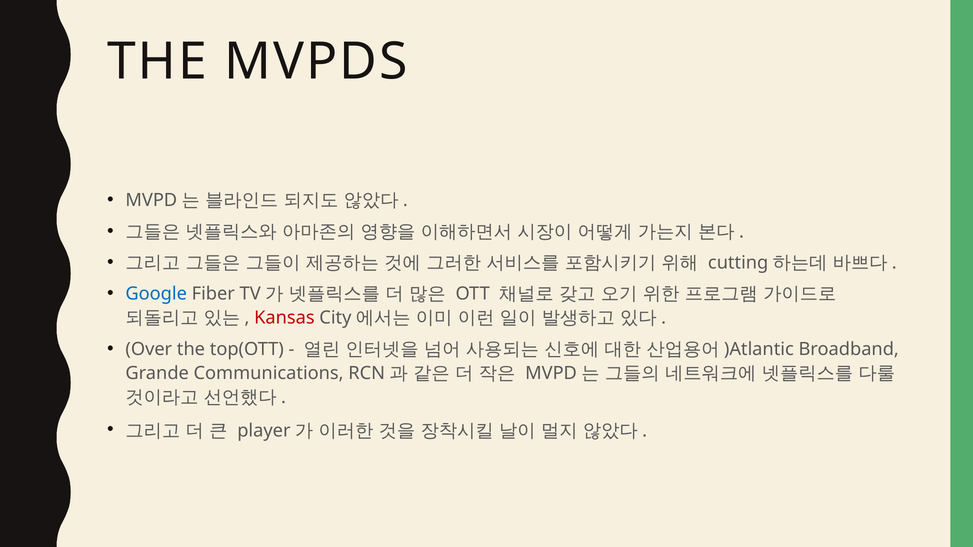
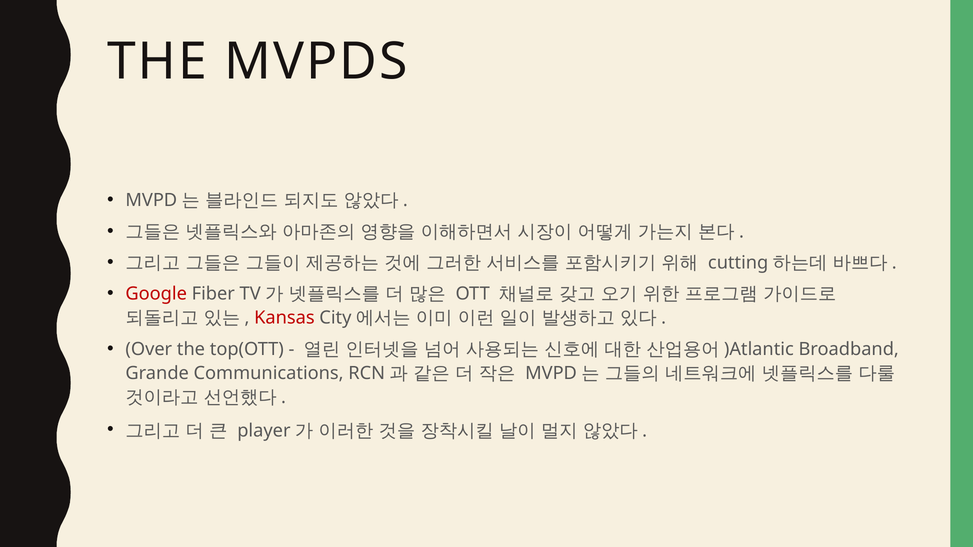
Google colour: blue -> red (156, 294)
